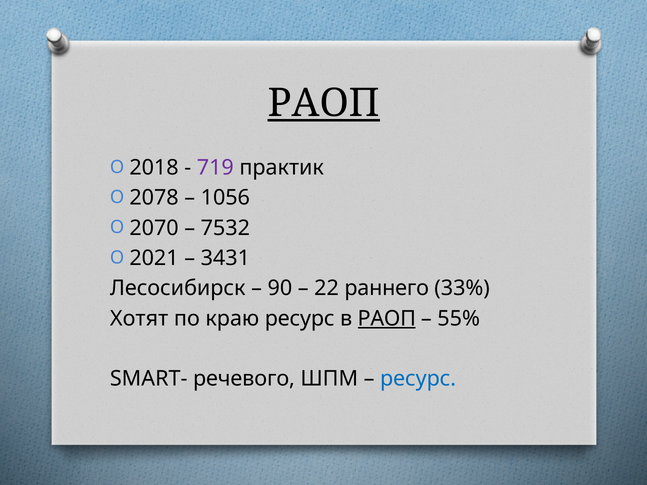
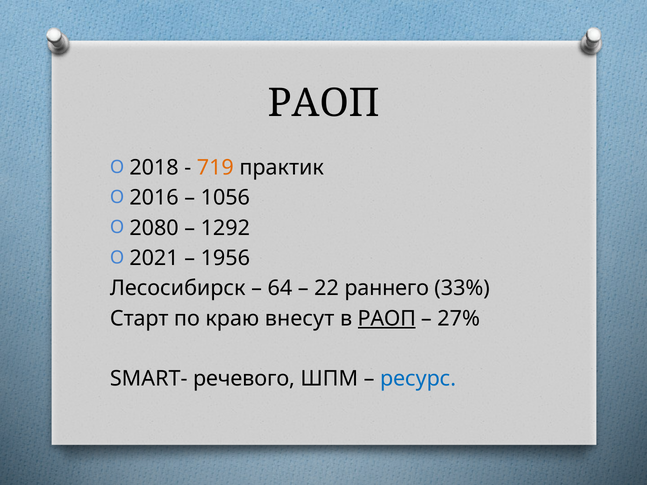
РАОП underline: present -> none (324, 103)
719 colour: purple -> orange (215, 168)
2078: 2078 -> 2016 (154, 198)
2070: 2070 -> 2080 (154, 228)
7532: 7532 -> 1292 (225, 228)
3431: 3431 -> 1956 (225, 258)
90: 90 -> 64 (280, 288)
Хотят: Хотят -> Старт (139, 319)
краю ресурс: ресурс -> внесут (300, 319)
55%: 55% -> 27% (459, 319)
